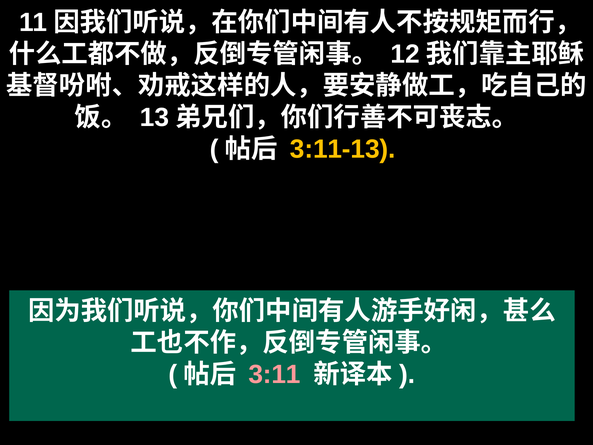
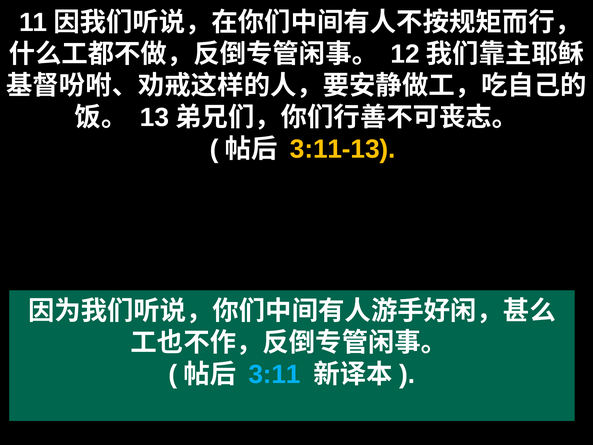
3:11 colour: pink -> light blue (274, 374)
